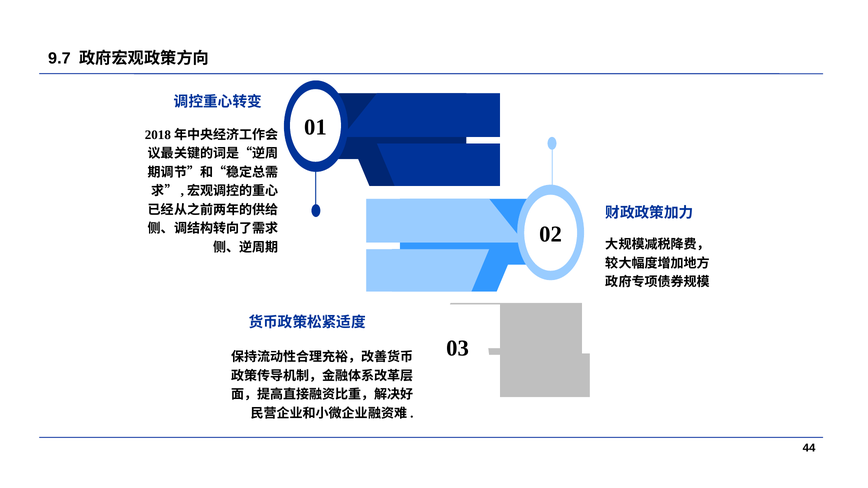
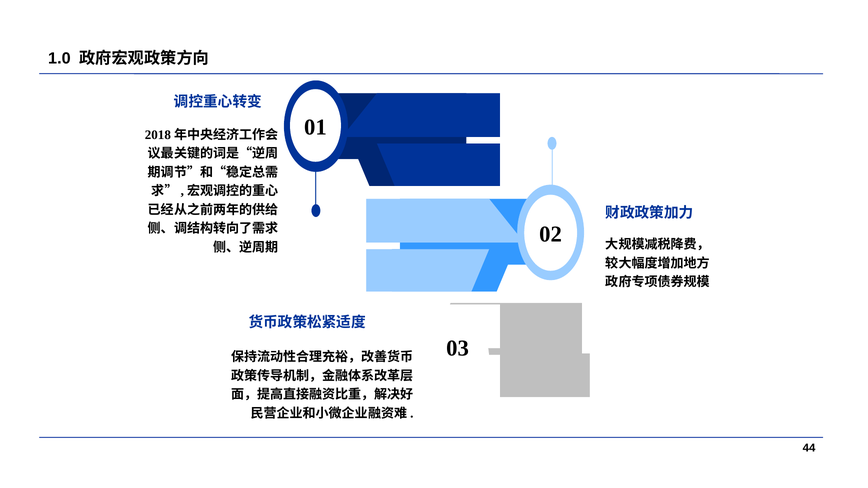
9.7: 9.7 -> 1.0 (59, 59)
